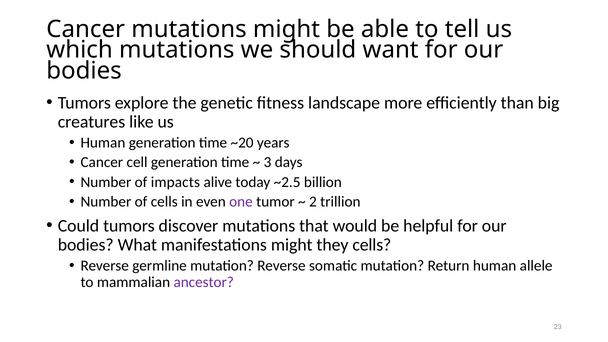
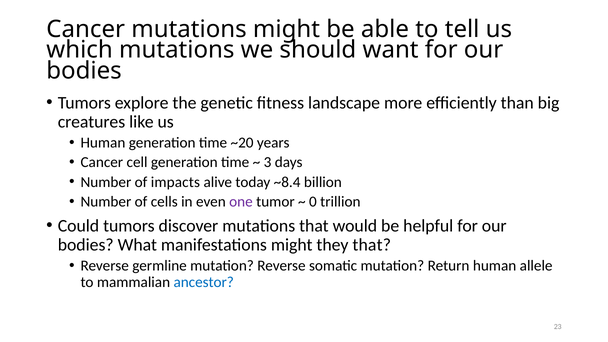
~2.5: ~2.5 -> ~8.4 (287, 182)
2: 2 -> 0 (313, 202)
they cells: cells -> that (372, 245)
ancestor colour: purple -> blue (204, 282)
